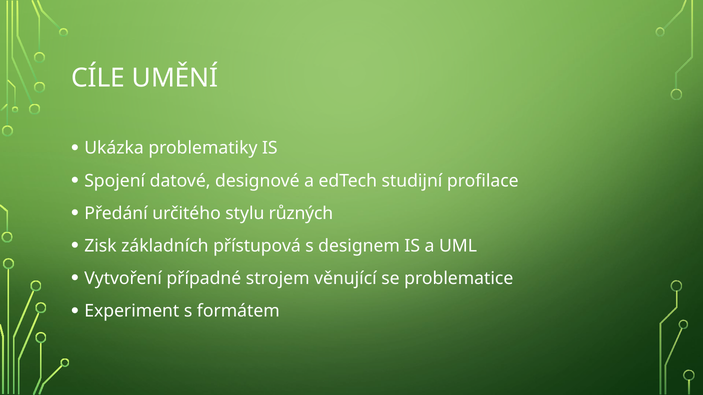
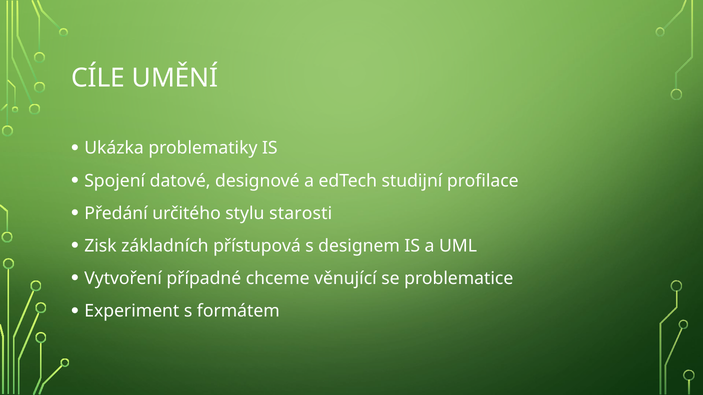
různých: různých -> starosti (301, 214)
strojem: strojem -> chceme (278, 279)
